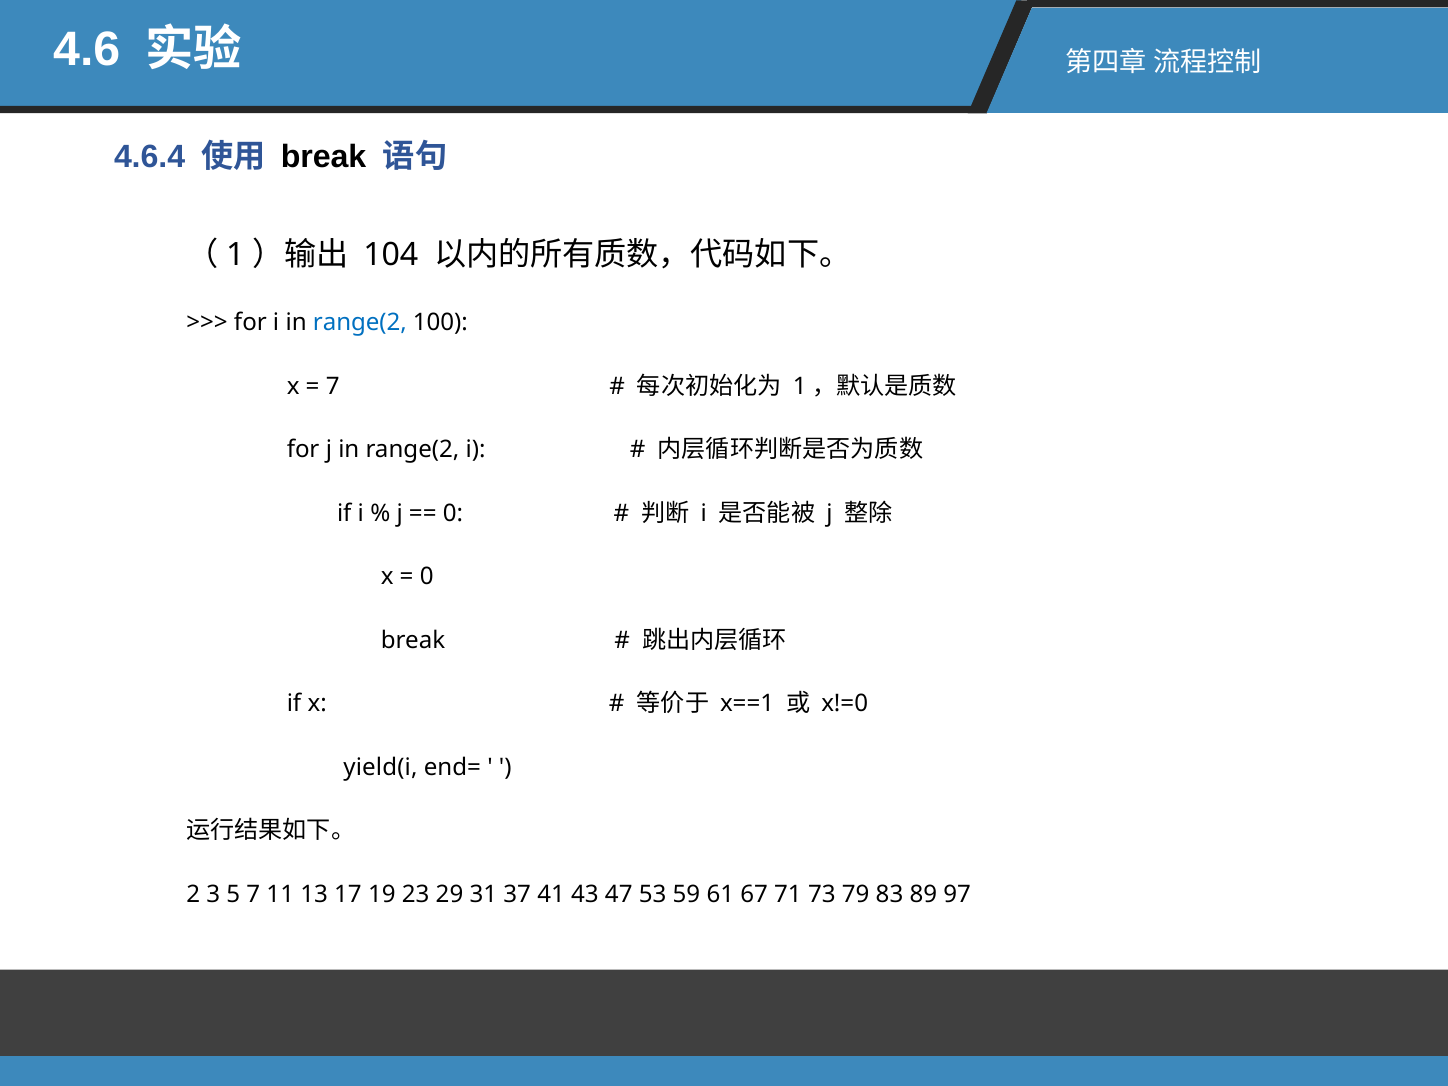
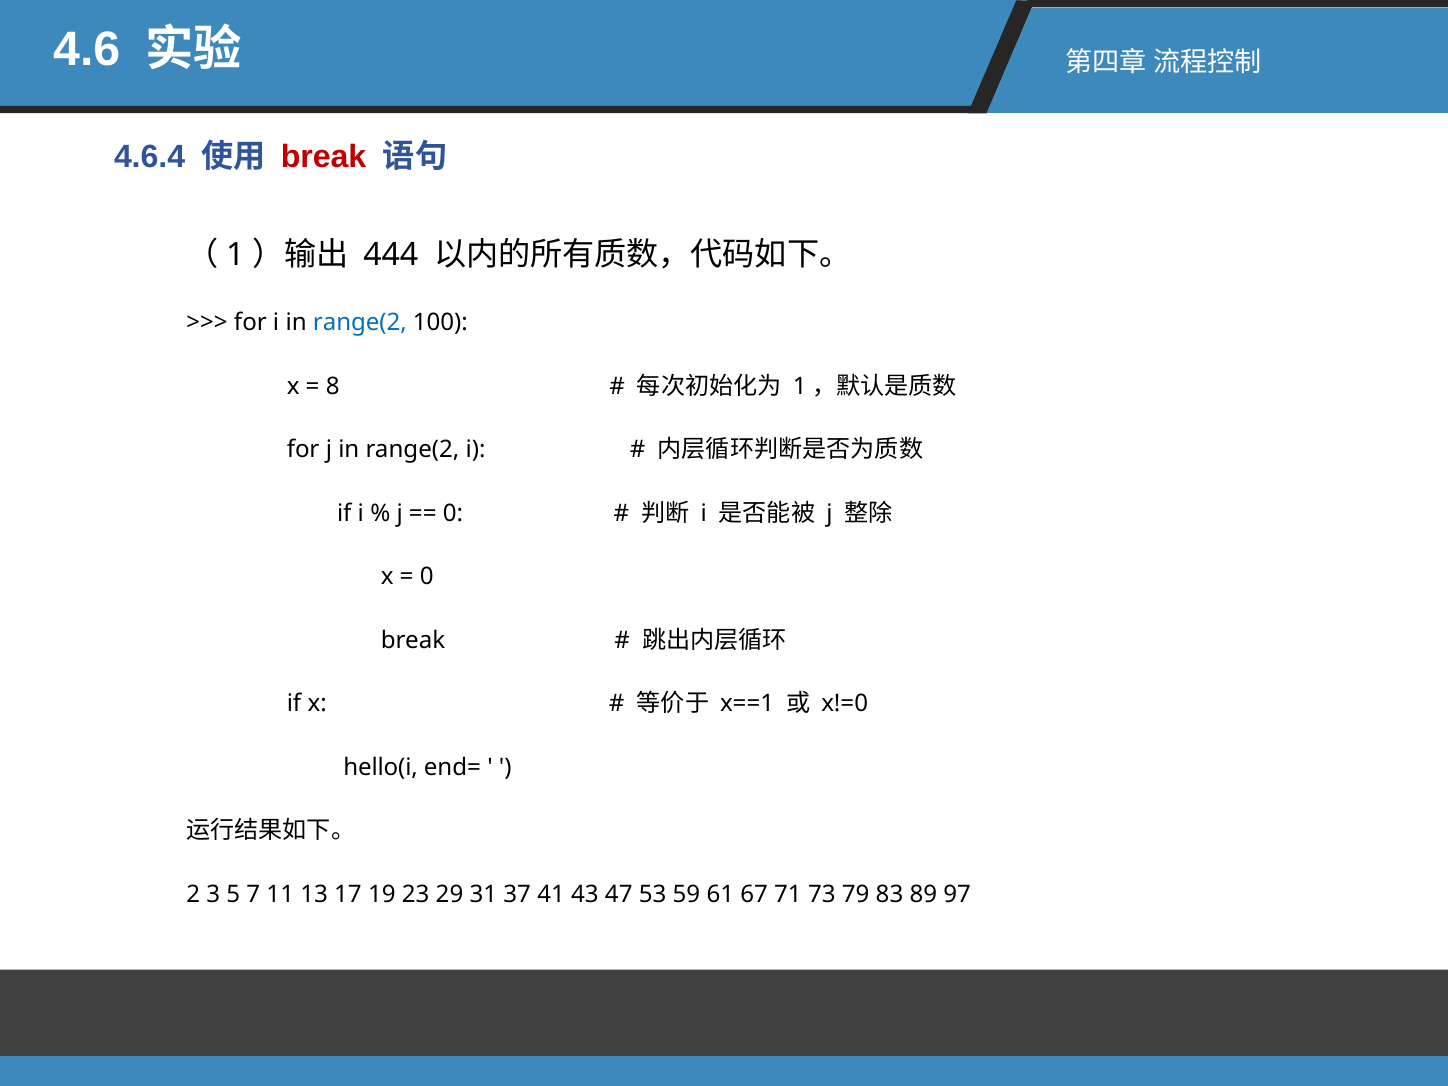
break colour: black -> red (324, 157)
104: 104 -> 444 (391, 255)
7: 7 -> 8 (333, 386)
yield(i: yield(i -> hello(i (381, 767)
